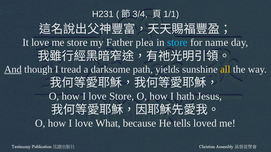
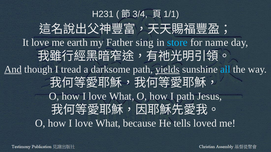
me store: store -> earth (77, 43)
plea: plea -> sing (145, 43)
yields underline: none -> present (167, 70)
all colour: yellow -> light blue (225, 70)
Store: Store -> What (122, 96)
I hath: hath -> path (186, 96)
